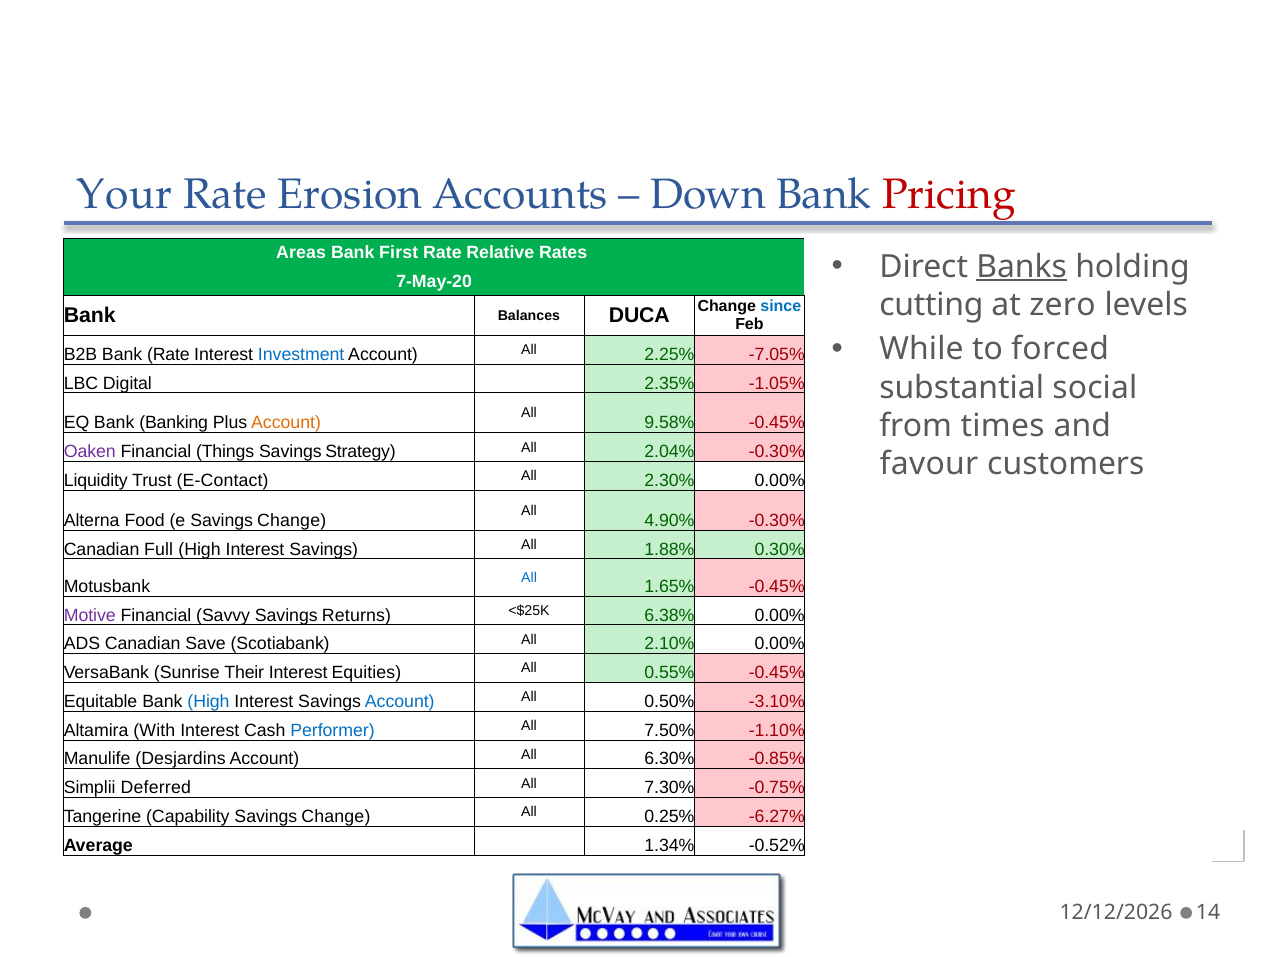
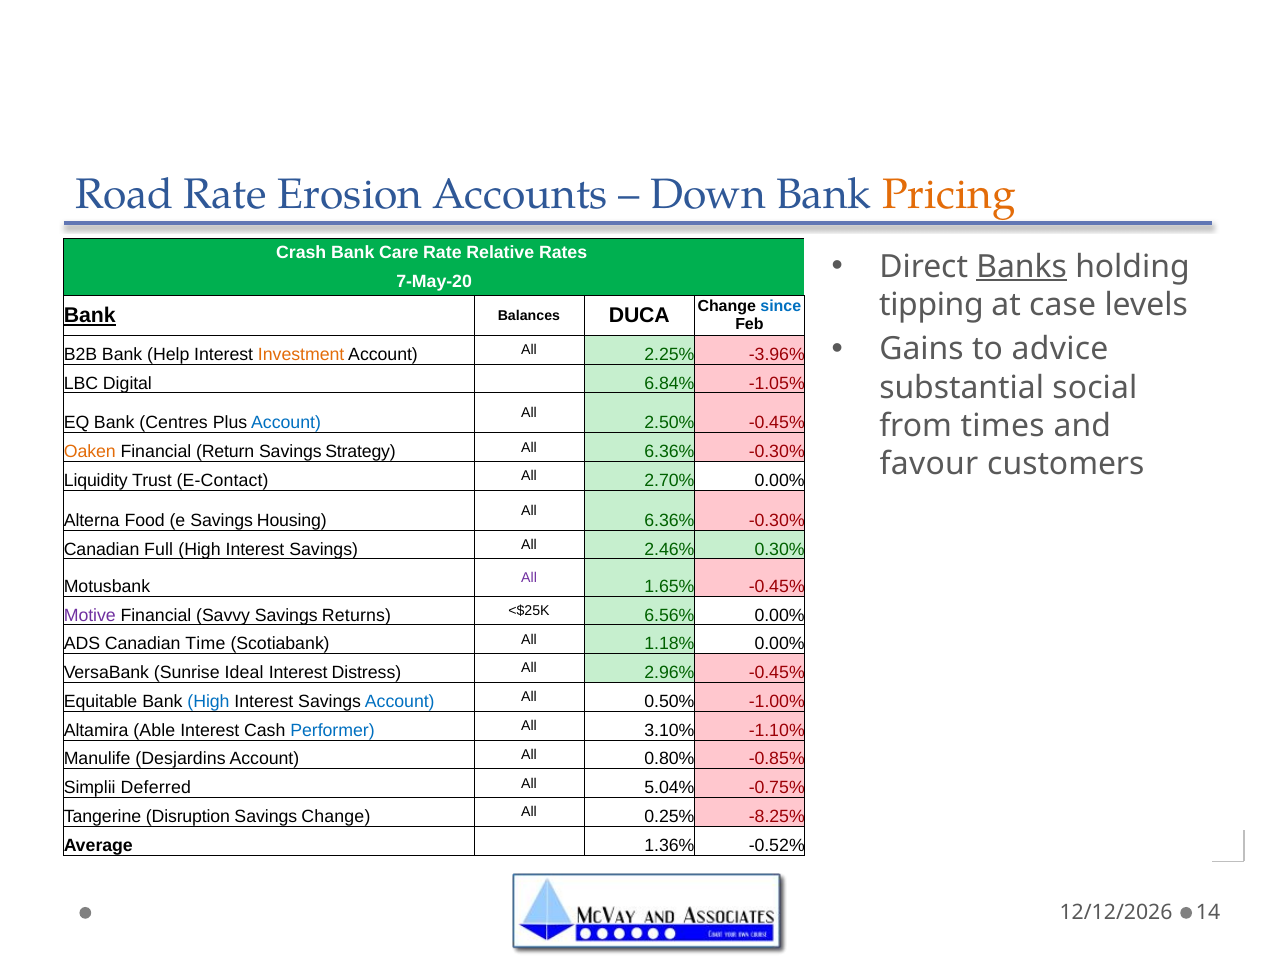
Your: Your -> Road (125, 194)
Pricing colour: red -> orange (949, 194)
Areas: Areas -> Crash (301, 253)
First: First -> Care (399, 253)
cutting: cutting -> tipping (931, 305)
zero: zero -> case (1063, 305)
Bank underline: none -> present (90, 316)
While: While -> Gains (922, 349)
forced: forced -> advice (1060, 349)
Bank Rate: Rate -> Help (168, 354)
Investment colour: blue -> orange (301, 354)
-7.05%: -7.05% -> -3.96% (777, 354)
2.35%: 2.35% -> 6.84% (669, 383)
Banking: Banking -> Centres (174, 423)
Account colour: orange -> blue (286, 423)
9.58%: 9.58% -> 2.50% (669, 423)
Oaken colour: purple -> orange (90, 452)
Things: Things -> Return (225, 452)
2.04%: 2.04% -> 6.36% (669, 452)
2.30%: 2.30% -> 2.70% (669, 481)
e Savings Change: Change -> Housing (292, 520)
4.90%: 4.90% -> 6.36% (669, 520)
1.88%: 1.88% -> 2.46% (669, 549)
All colour: blue -> purple (529, 578)
6.38%: 6.38% -> 6.56% (669, 615)
Save: Save -> Time (205, 644)
2.10%: 2.10% -> 1.18% (669, 644)
Their: Their -> Ideal (244, 673)
Equities: Equities -> Distress (366, 673)
0.55%: 0.55% -> 2.96% (669, 673)
-3.10%: -3.10% -> -1.00% (777, 702)
With: With -> Able (154, 730)
7.50%: 7.50% -> 3.10% (669, 730)
6.30%: 6.30% -> 0.80% (669, 759)
7.30%: 7.30% -> 5.04% (669, 788)
Capability: Capability -> Disruption (188, 817)
-6.27%: -6.27% -> -8.25% (777, 817)
1.34%: 1.34% -> 1.36% (669, 845)
